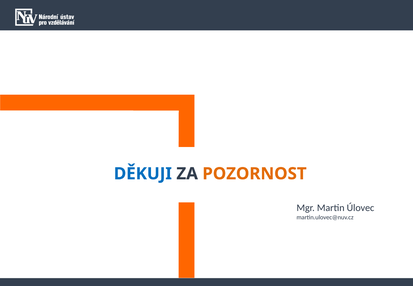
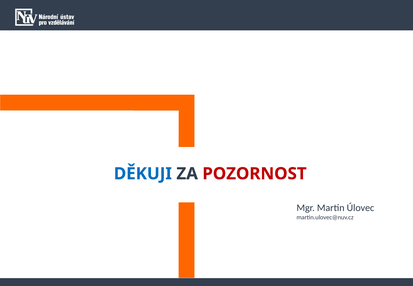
POZORNOST colour: orange -> red (254, 174)
